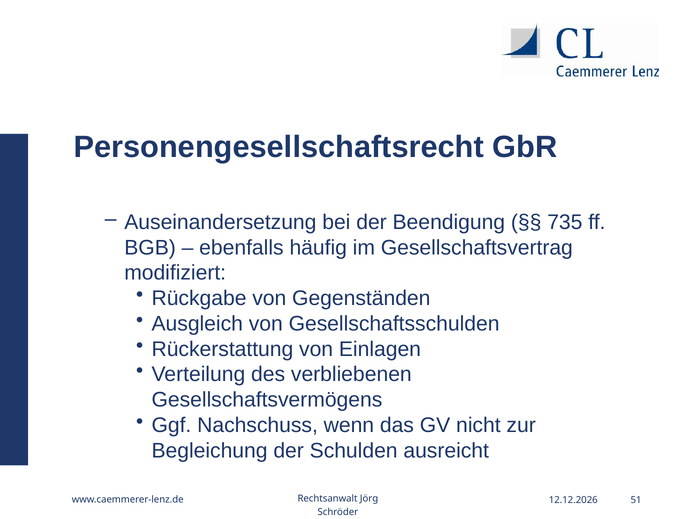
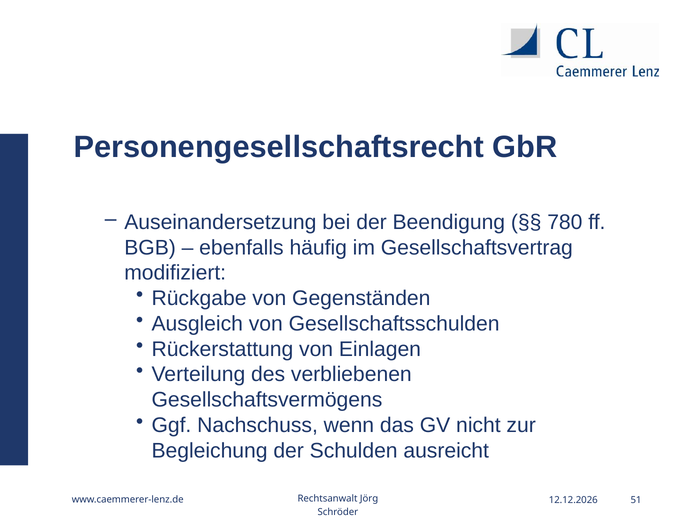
735: 735 -> 780 (565, 222)
